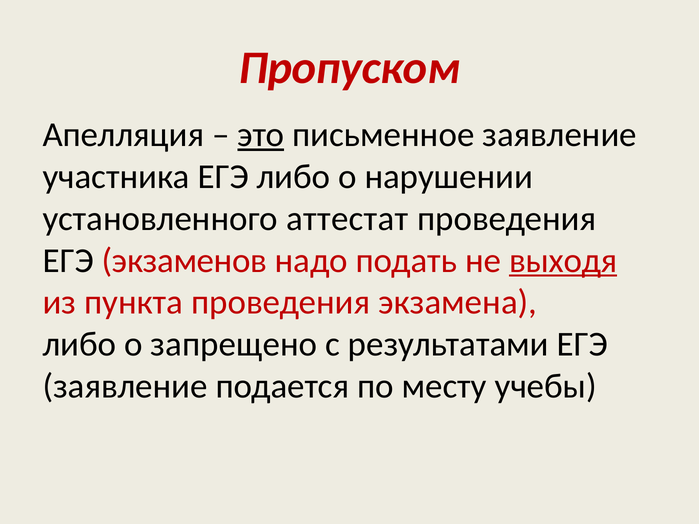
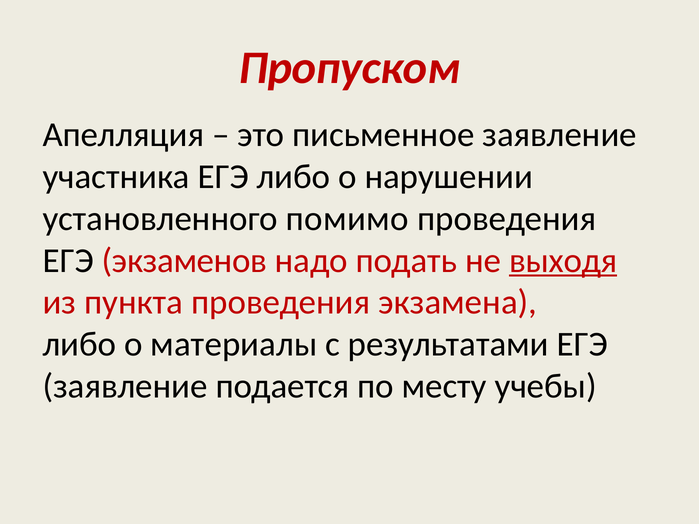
это underline: present -> none (261, 135)
аттестат: аттестат -> помимо (347, 219)
запрещено: запрещено -> материалы (234, 345)
